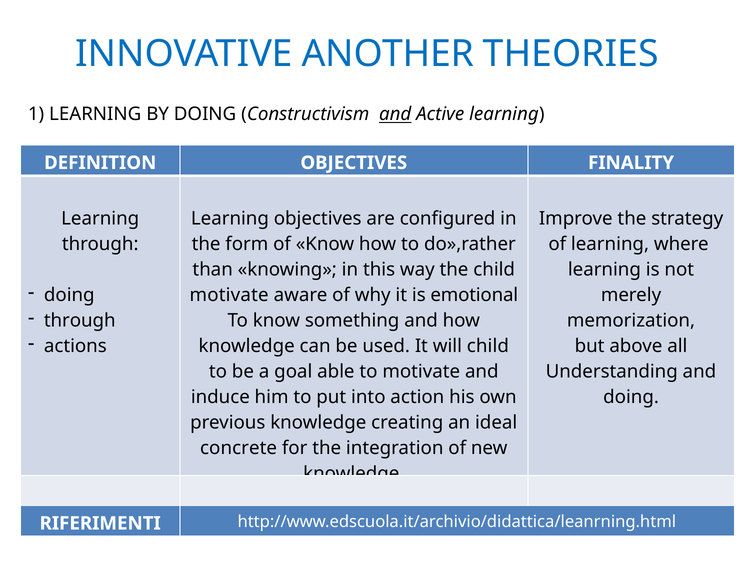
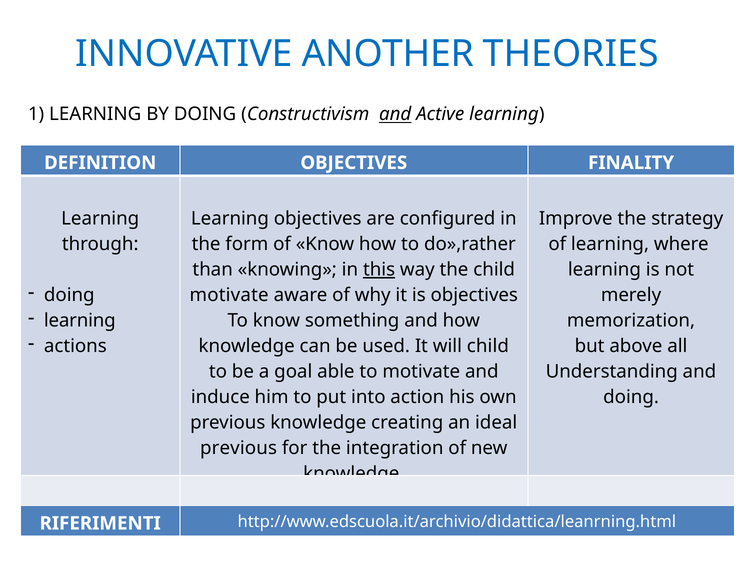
this underline: none -> present (379, 270)
is emotional: emotional -> objectives (474, 295)
through: through -> learning (80, 320)
concrete: concrete -> previous (239, 448)
